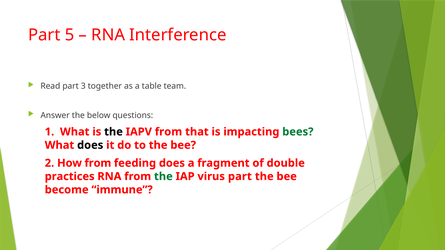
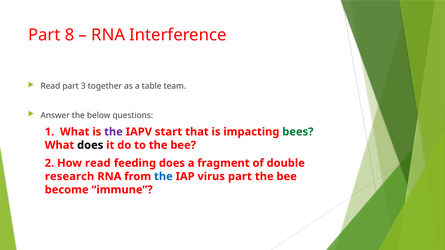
5: 5 -> 8 (69, 35)
the colour: black -> purple (113, 132)
IAPV from: from -> start (168, 132)
How from: from -> read (98, 163)
practices: practices -> research (70, 177)
the colour: green -> blue (163, 177)
